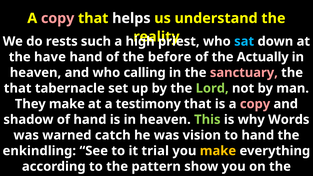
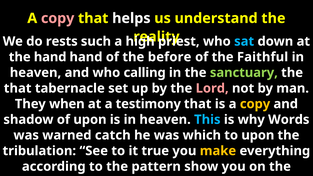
the have: have -> hand (50, 57)
Actually: Actually -> Faithful (263, 57)
sanctuary colour: pink -> light green (244, 73)
Lord colour: light green -> pink (212, 88)
They make: make -> when (67, 104)
copy colour: pink -> yellow (255, 104)
of hand: hand -> upon (90, 120)
This colour: light green -> light blue (207, 120)
vision: vision -> which (202, 135)
to hand: hand -> upon (258, 135)
enkindling: enkindling -> tribulation (39, 151)
trial: trial -> true (155, 151)
